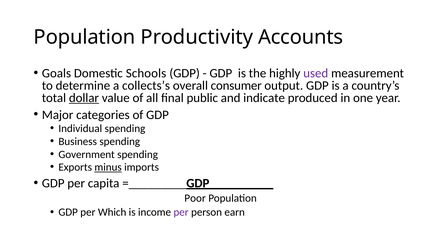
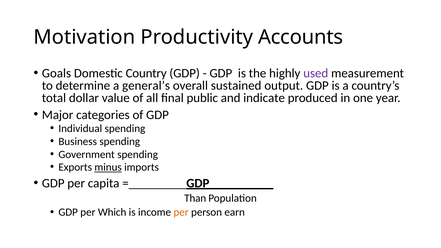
Population: Population -> Motivation (84, 37)
Schools: Schools -> Country (146, 73)
collects’s: collects’s -> general’s (146, 86)
consumer: consumer -> sustained (236, 86)
dollar underline: present -> none (84, 98)
Poor: Poor -> Than (195, 198)
per colour: purple -> orange (181, 212)
